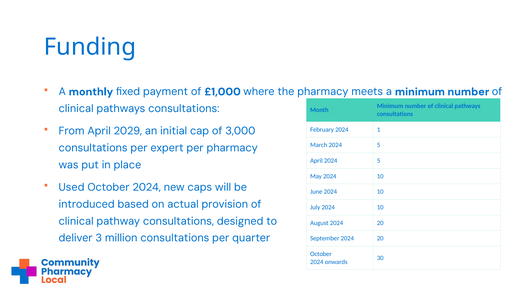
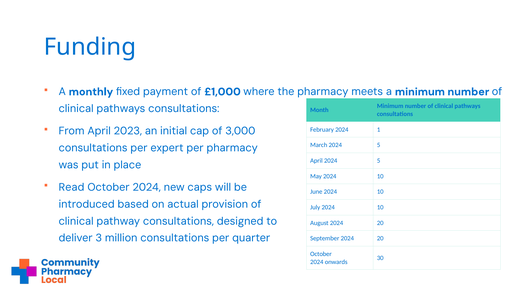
2029: 2029 -> 2023 (128, 131)
Used: Used -> Read (72, 187)
